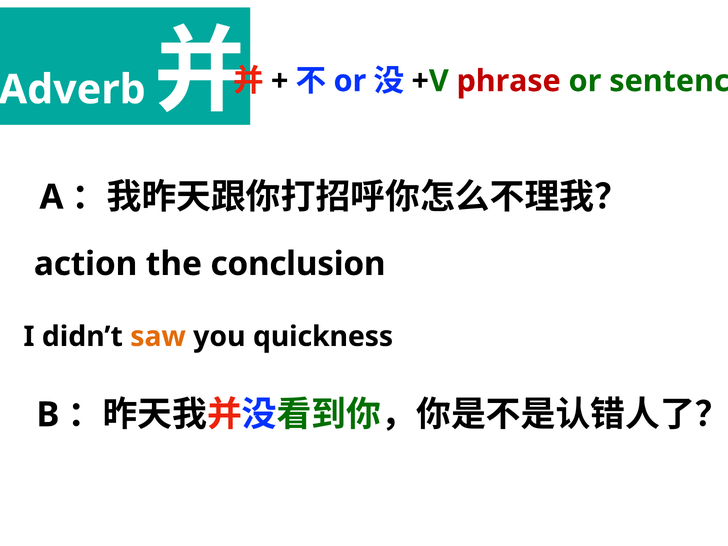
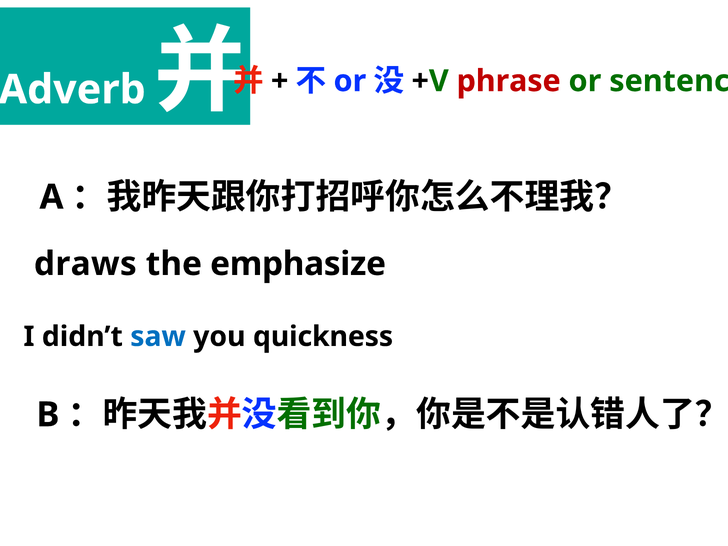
action: action -> draws (85, 264)
conclusion: conclusion -> emphasize (298, 264)
saw colour: orange -> blue (158, 337)
